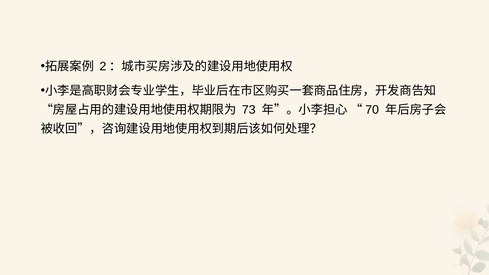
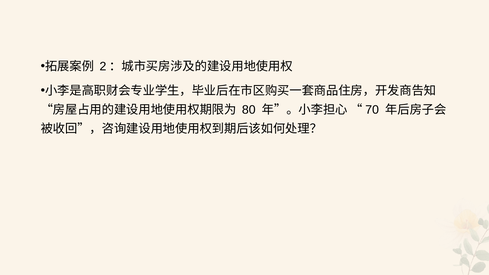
73: 73 -> 80 (249, 110)
